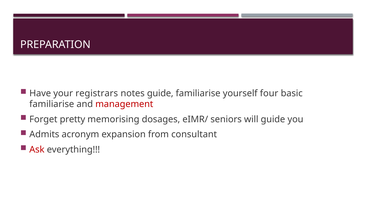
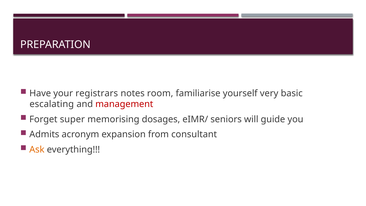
notes guide: guide -> room (160, 93)
four: four -> very (269, 93)
familiarise: familiarise -> escalating (52, 104)
pretty: pretty -> super (72, 119)
Ask colour: red -> orange (37, 149)
